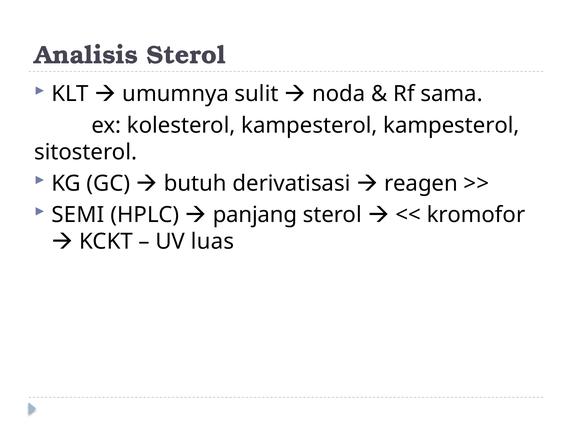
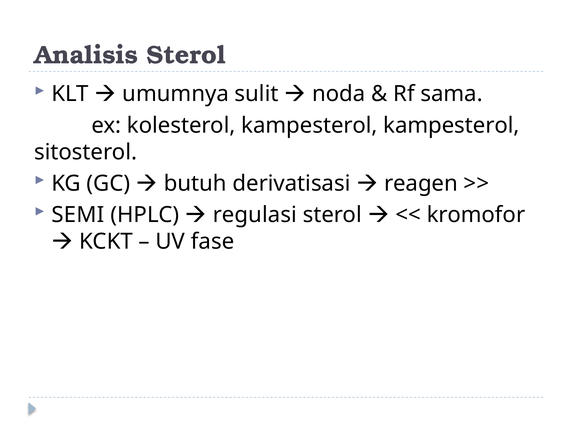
panjang: panjang -> regulasi (255, 215)
luas: luas -> fase (213, 241)
